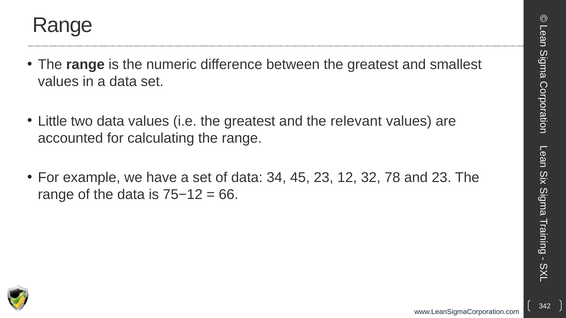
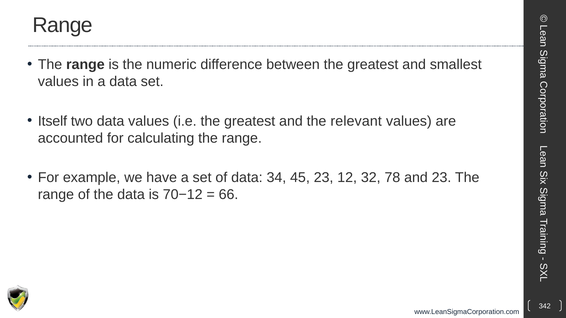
Little: Little -> Itself (52, 121)
75−12: 75−12 -> 70−12 (183, 195)
